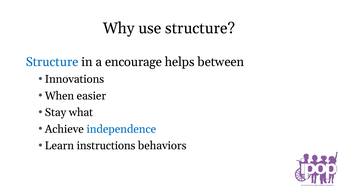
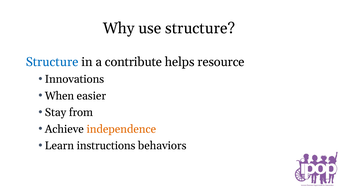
encourage: encourage -> contribute (134, 62)
between: between -> resource (221, 62)
what: what -> from (81, 113)
independence colour: blue -> orange (121, 129)
